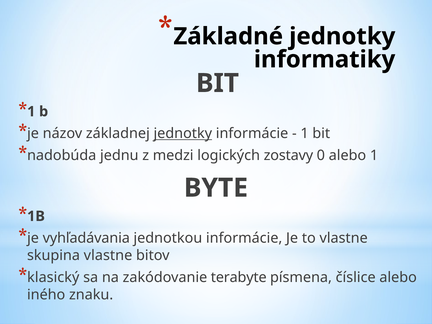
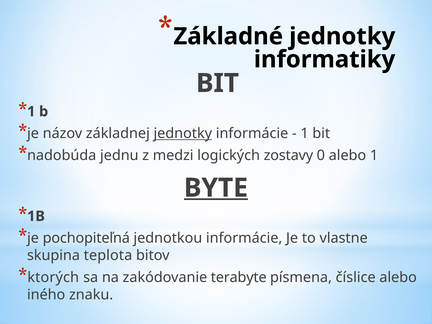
BYTE underline: none -> present (216, 188)
vyhľadávania: vyhľadávania -> pochopiteľná (86, 238)
skupina vlastne: vlastne -> teplota (108, 255)
klasický: klasický -> ktorých (53, 277)
